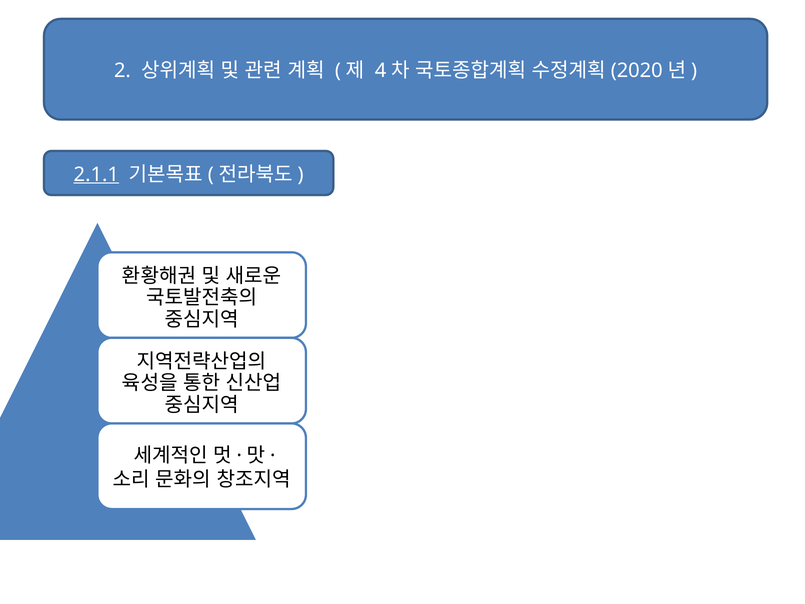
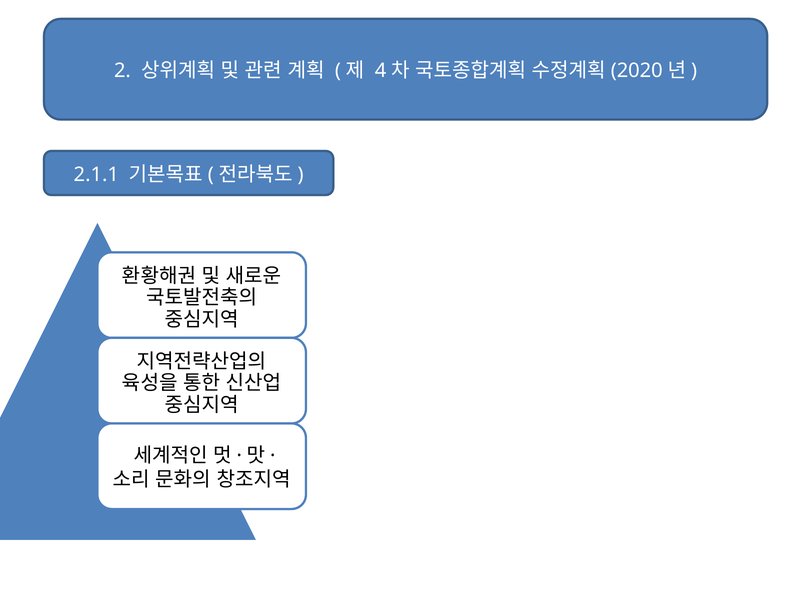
2.1.1 underline: present -> none (96, 174)
